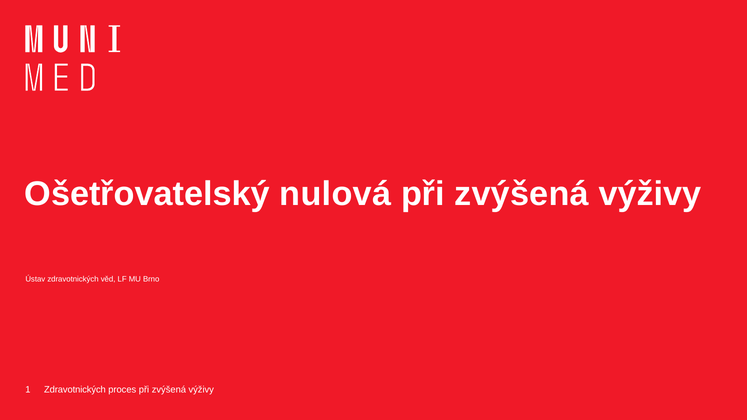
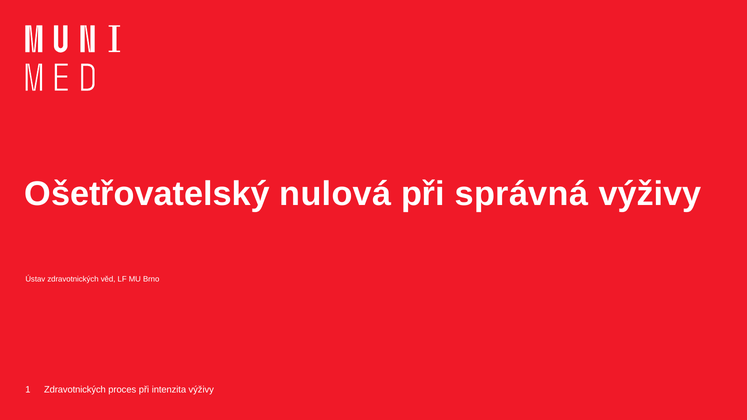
zvýšená: zvýšená -> správná (521, 194)
proces při zvýšená: zvýšená -> intenzita (169, 390)
